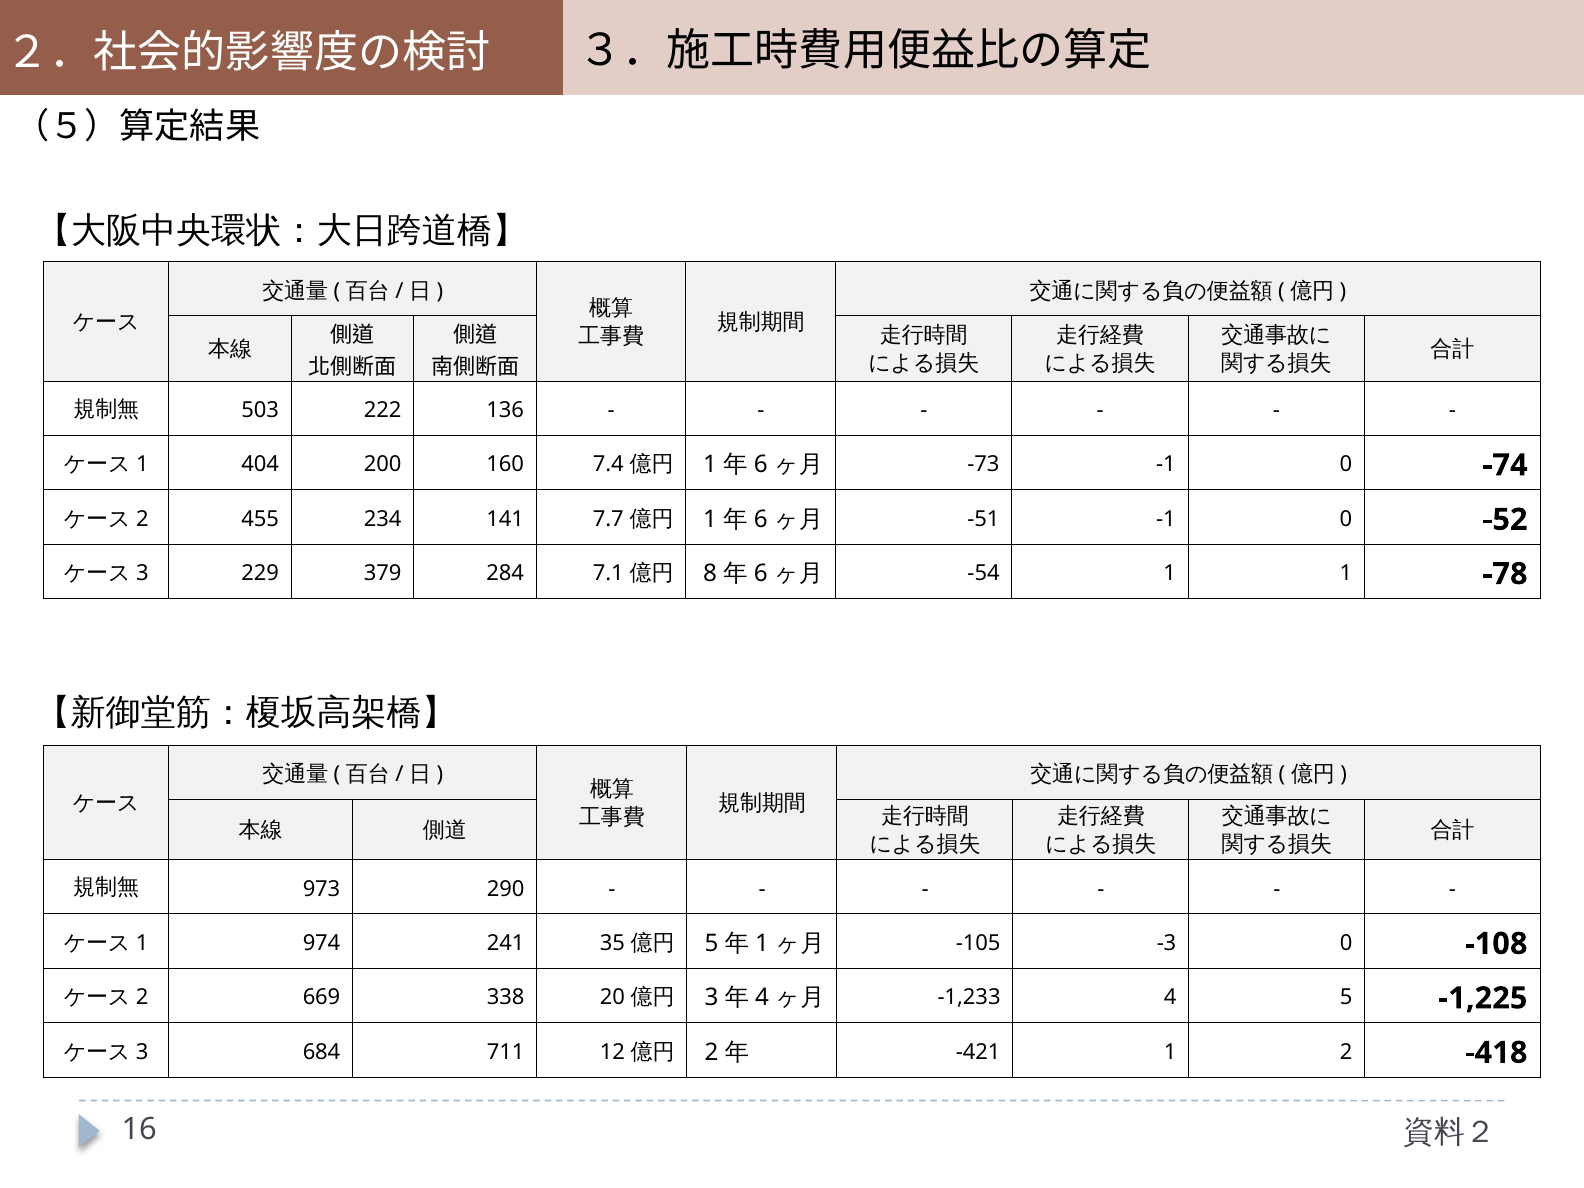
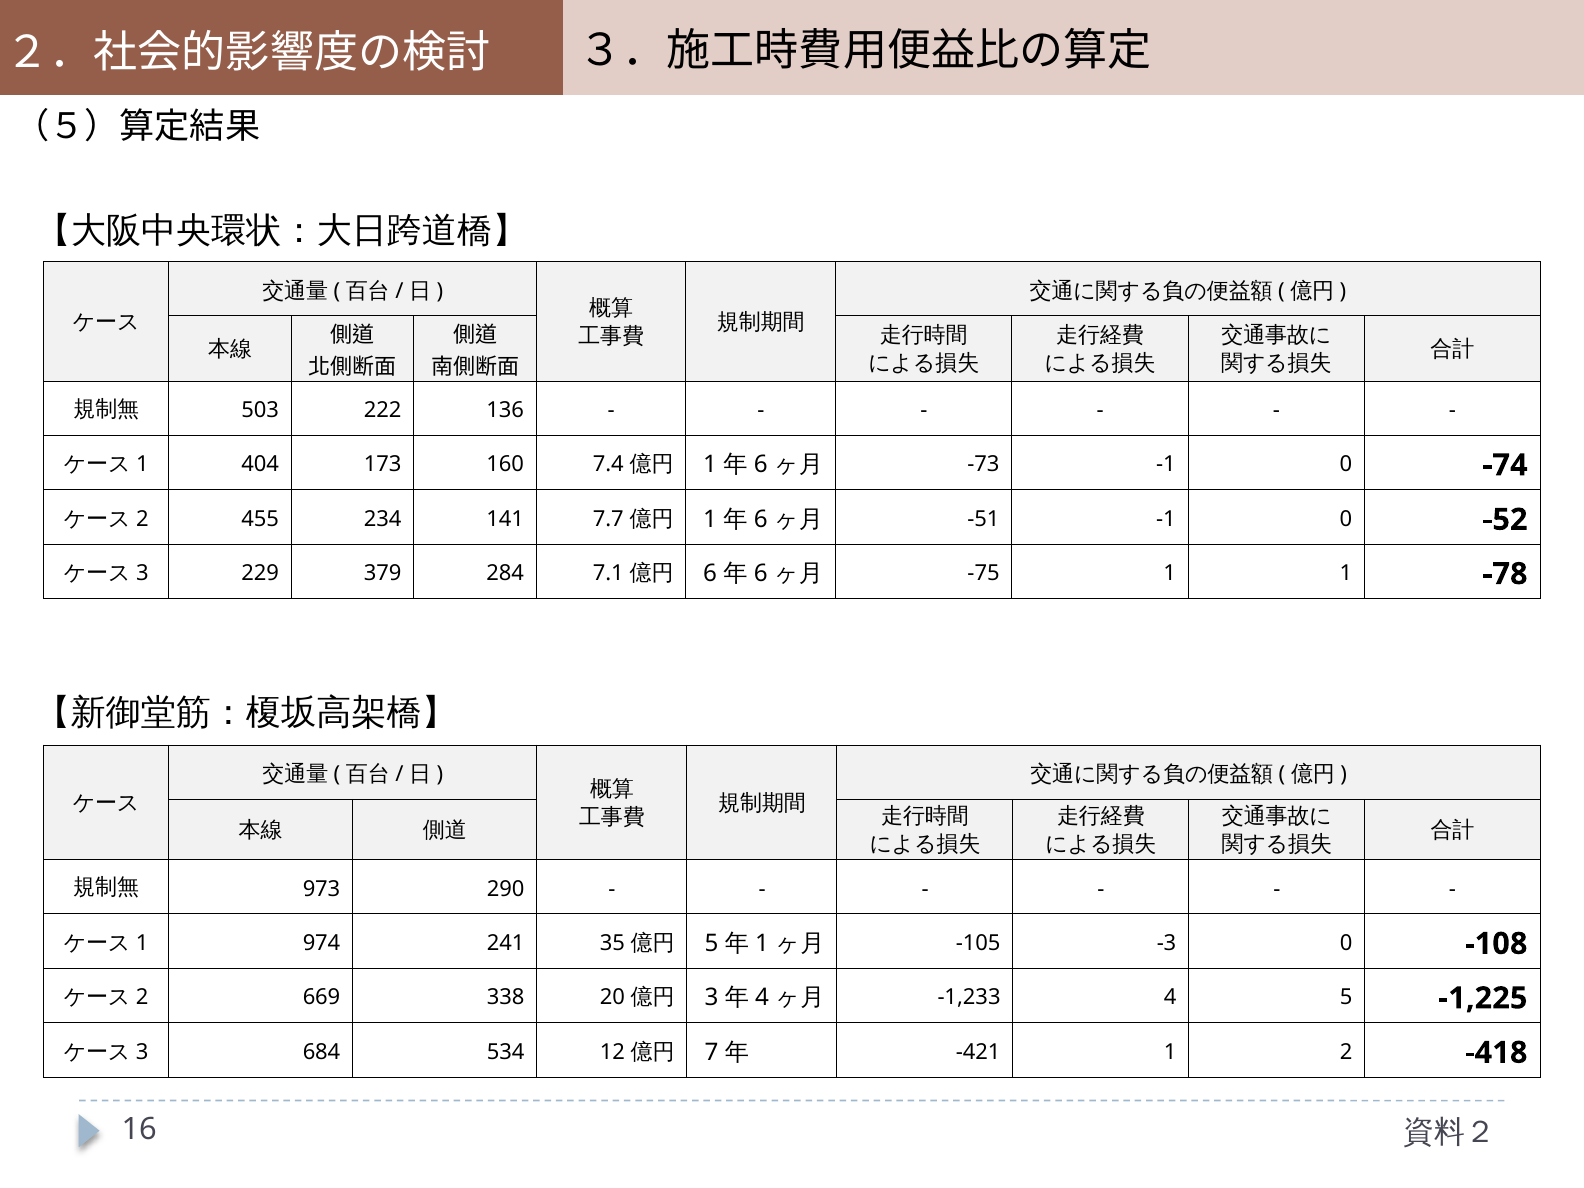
200: 200 -> 173 (383, 465)
8: 8 -> 6 (710, 574)
-54: -54 -> -75 (984, 573)
711: 711 -> 534 (506, 1052)
2: 2 -> 7 (711, 1052)
